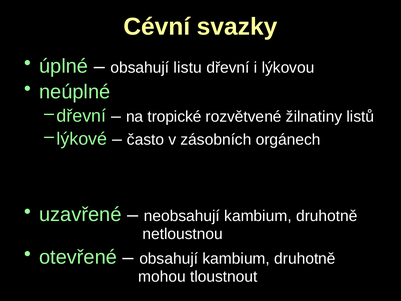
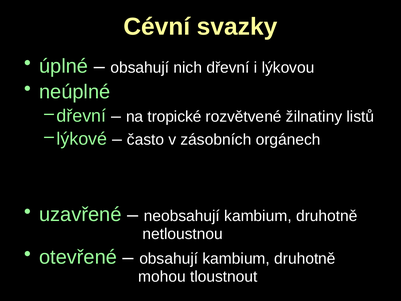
listu: listu -> nich (188, 68)
